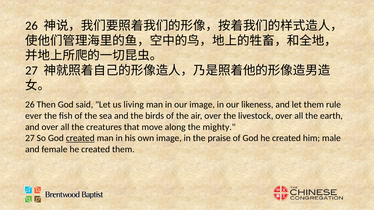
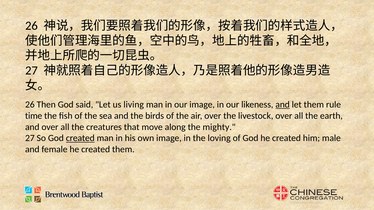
and underline: none -> present (283, 105)
ever: ever -> time (34, 116)
praise: praise -> loving (219, 138)
